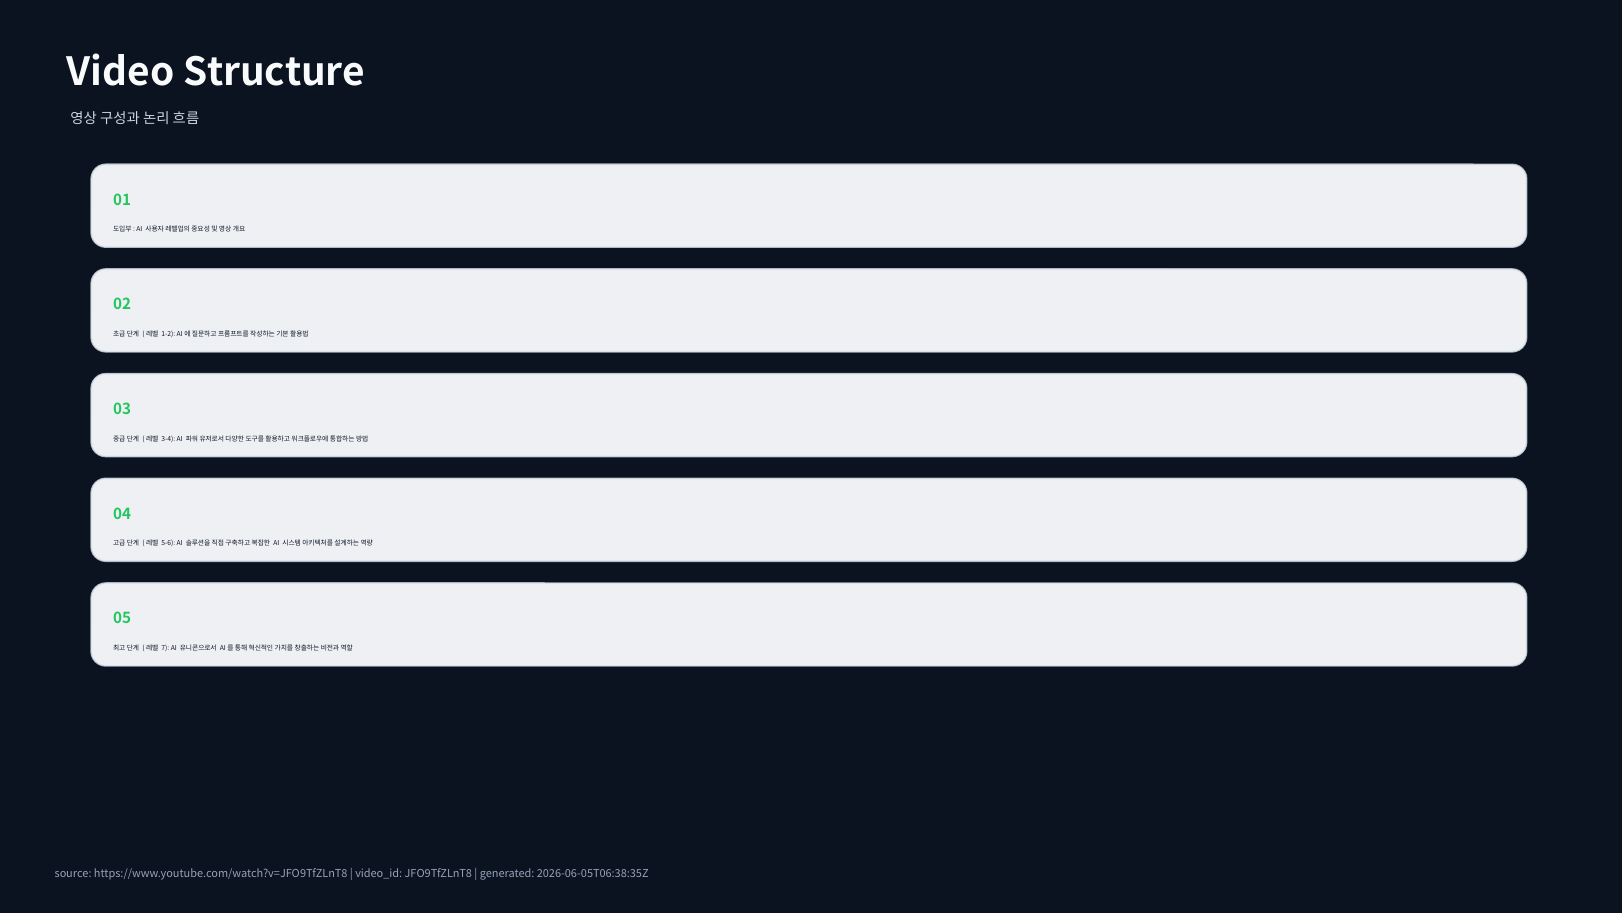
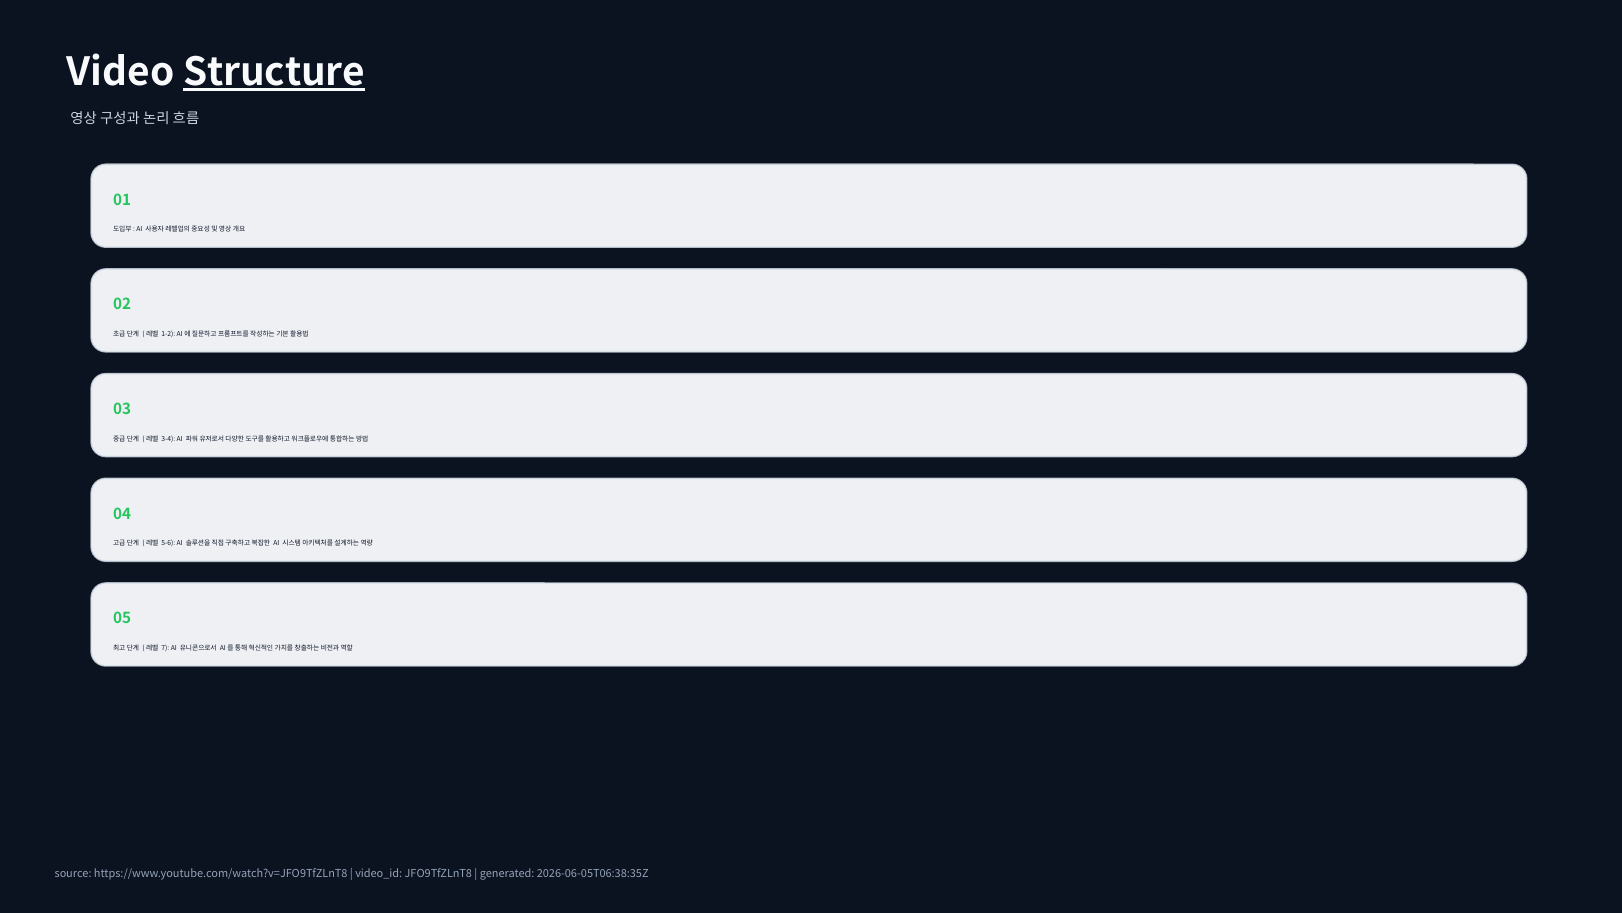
Structure underline: none -> present (274, 73)
